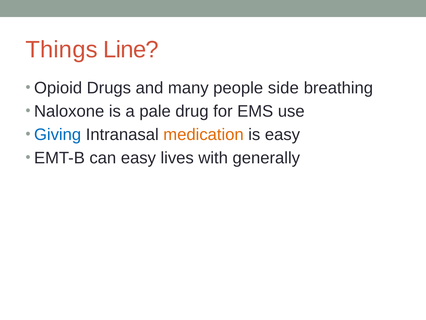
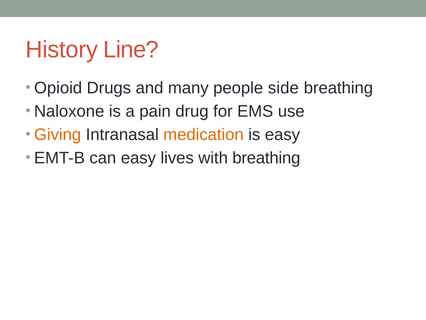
Things: Things -> History (62, 50)
pale: pale -> pain (155, 111)
Giving colour: blue -> orange (58, 134)
with generally: generally -> breathing (266, 158)
